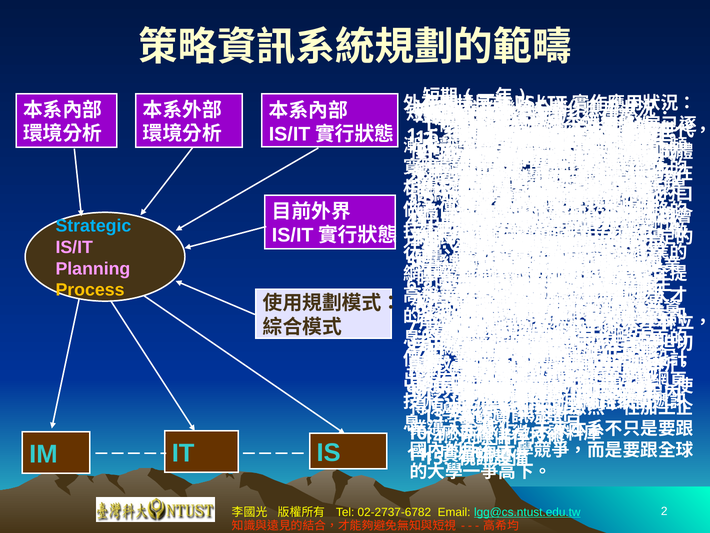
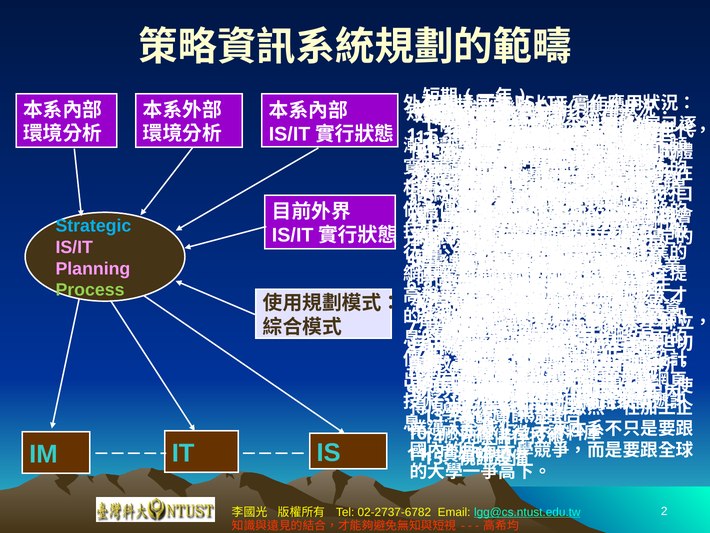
Process colour: yellow -> light green (90, 290)
